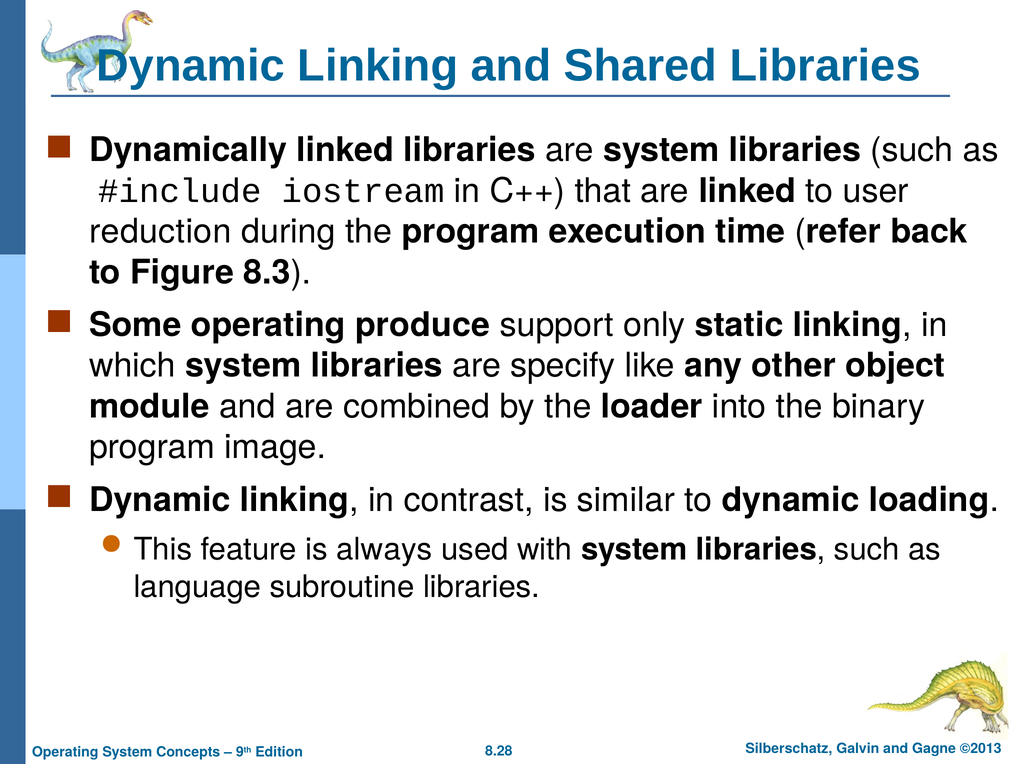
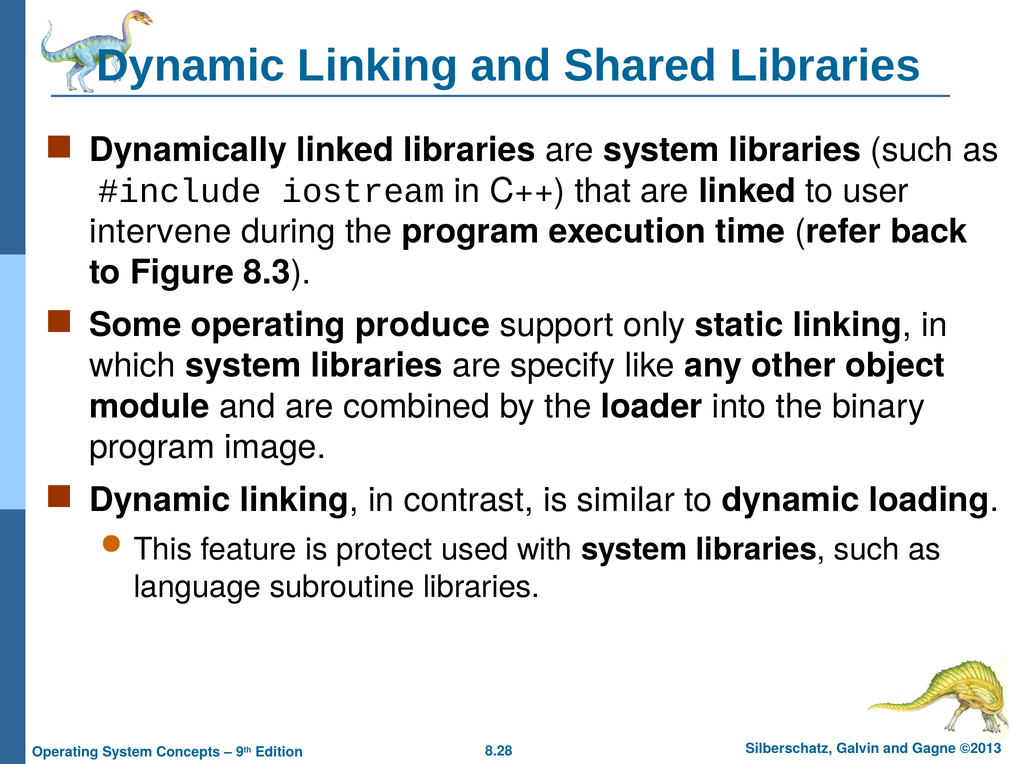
reduction: reduction -> intervene (160, 231)
always: always -> protect (384, 549)
